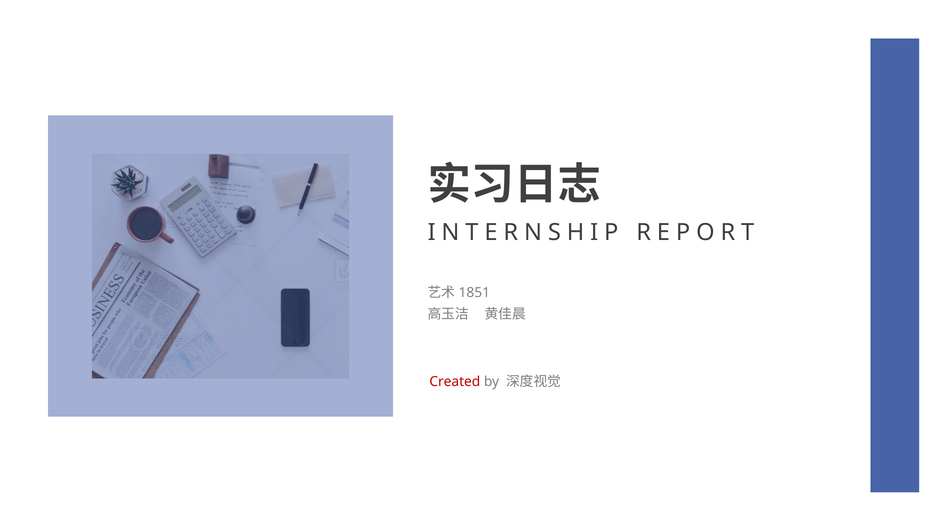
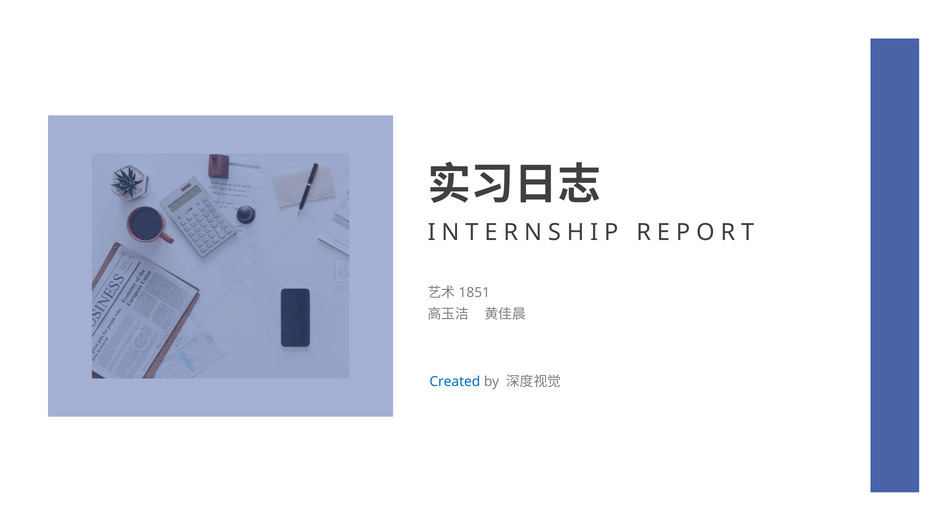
Created colour: red -> blue (455, 381)
